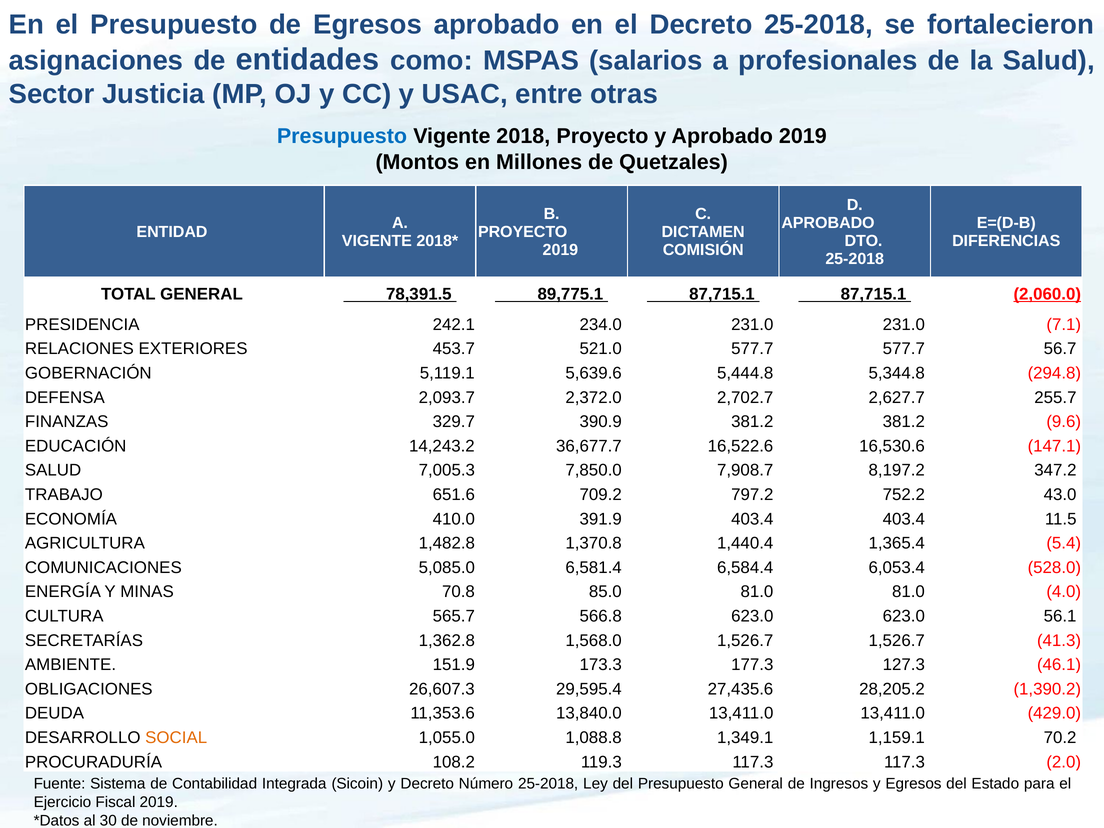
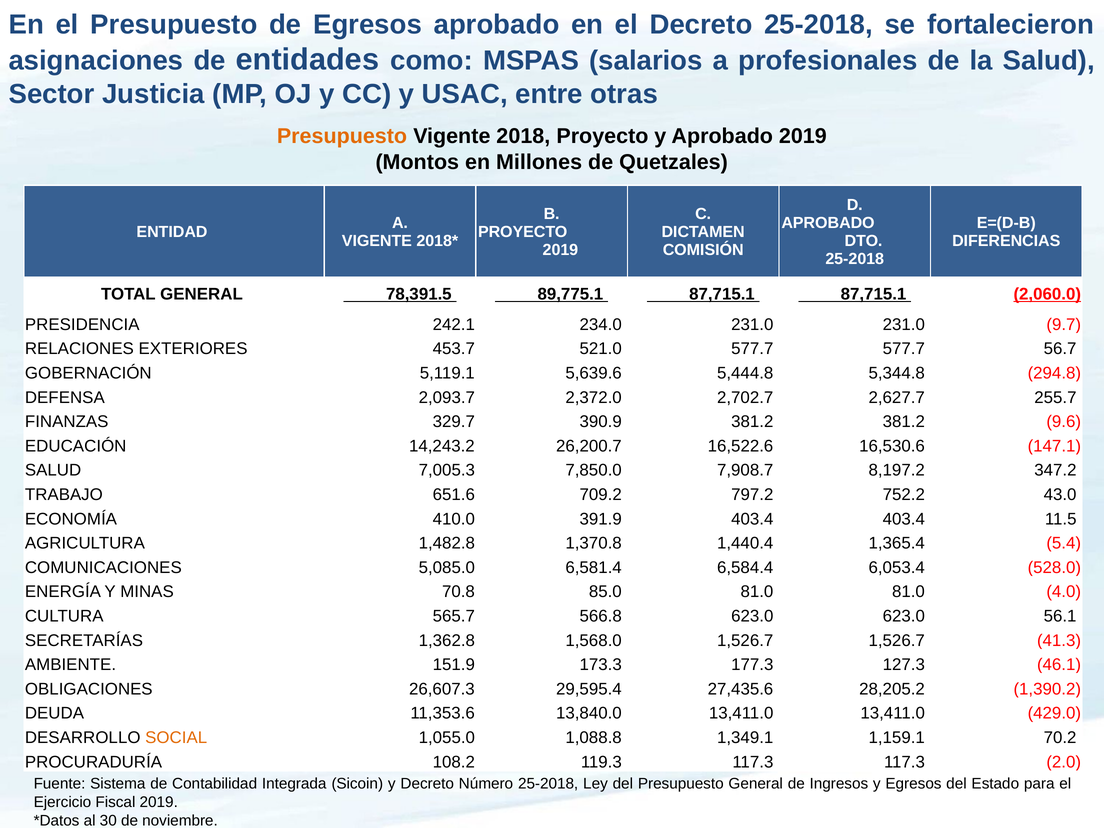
Presupuesto colour: blue -> orange (342, 136)
7.1: 7.1 -> 9.7 (1064, 325)
36,677.7: 36,677.7 -> 26,200.7 (589, 446)
